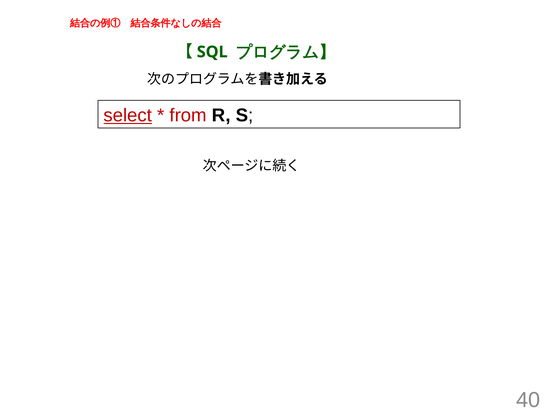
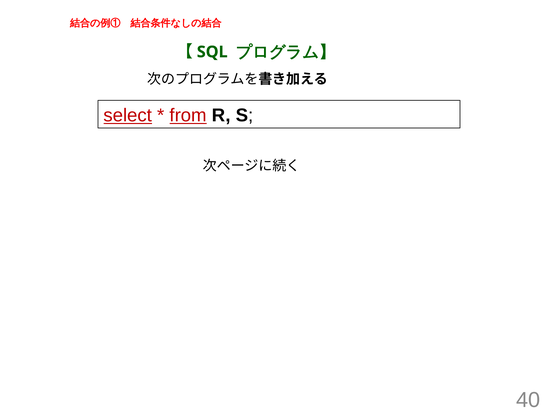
from underline: none -> present (188, 116)
